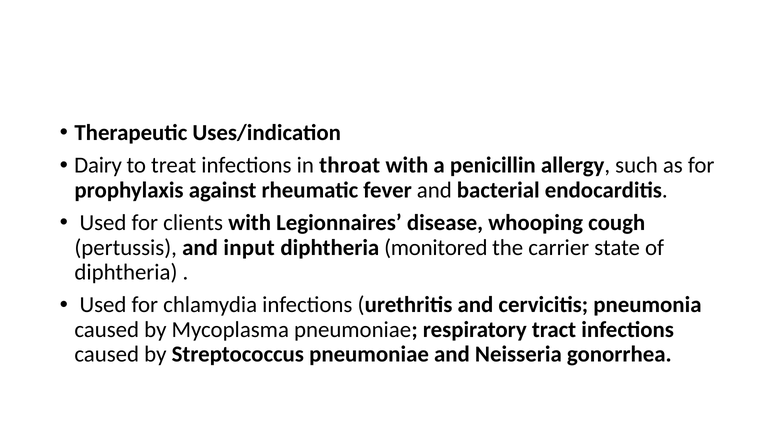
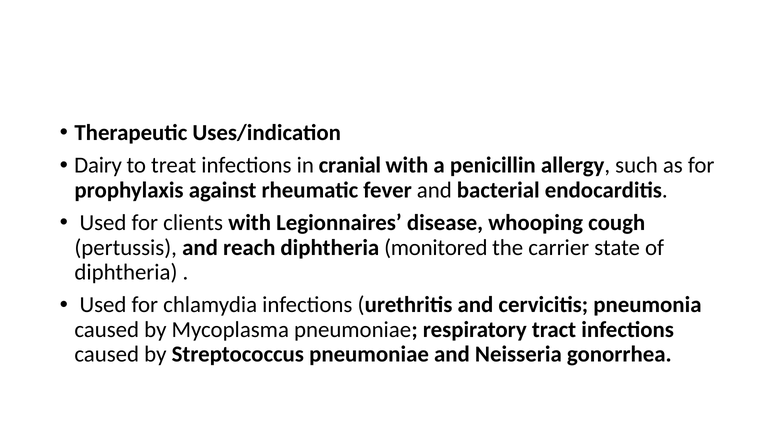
throat: throat -> cranial (350, 165)
input: input -> reach (249, 247)
